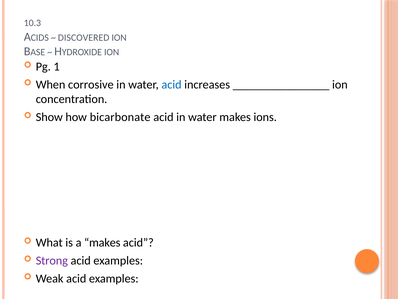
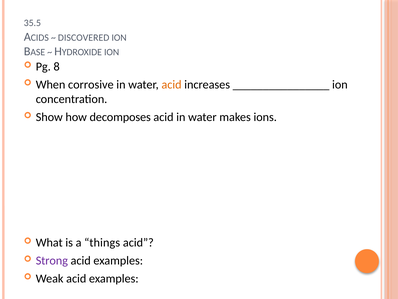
10.3: 10.3 -> 35.5 (32, 23)
1: 1 -> 8 (57, 66)
acid colour: blue -> orange (171, 84)
bicarbonate: bicarbonate -> decomposes (120, 117)
a makes: makes -> things (102, 242)
